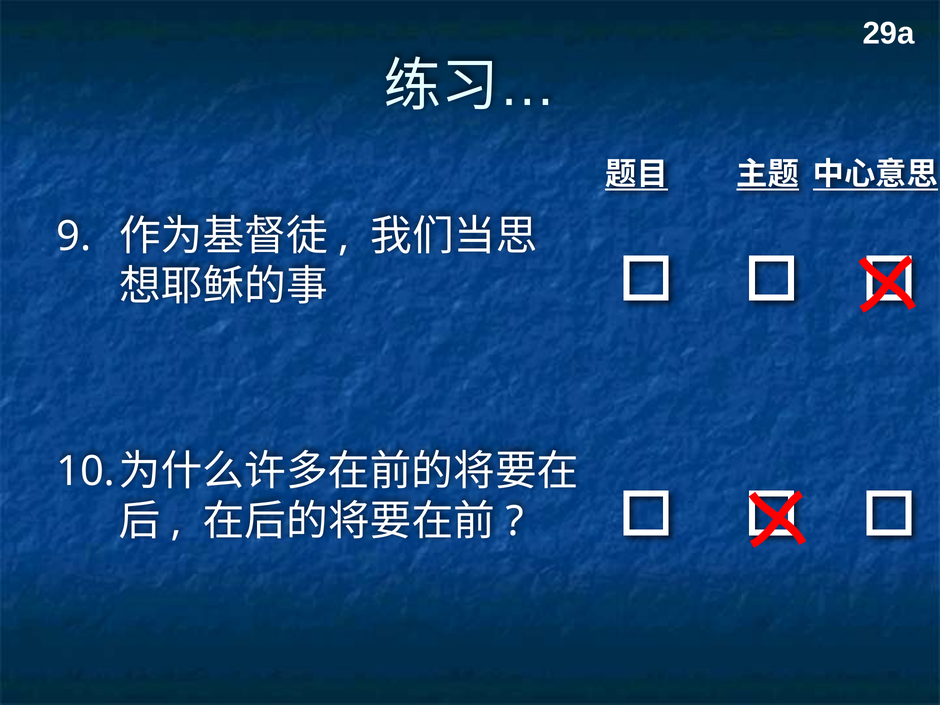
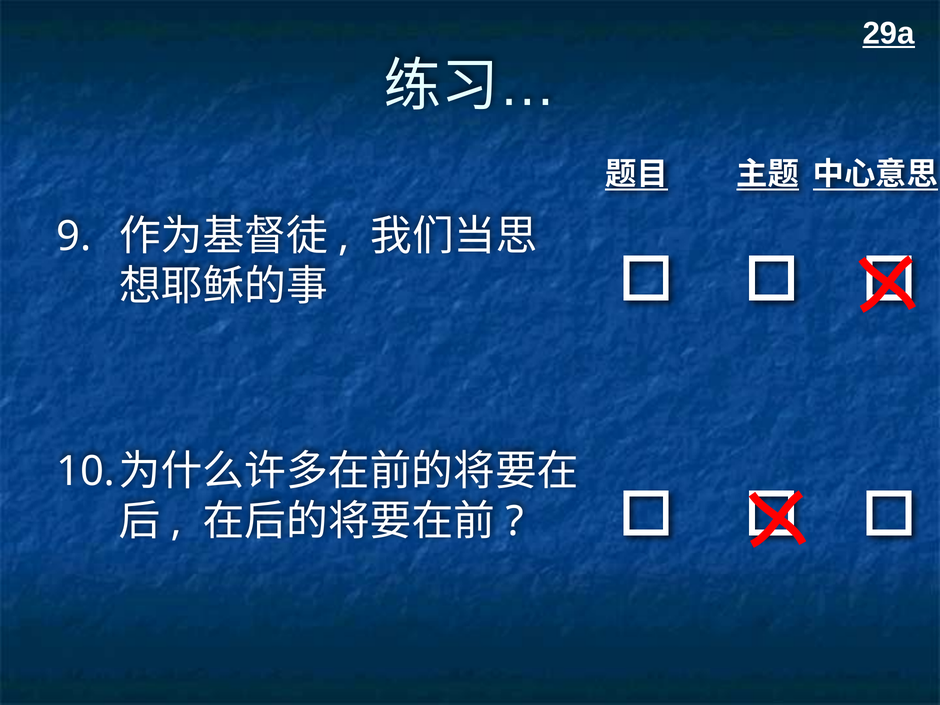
29a underline: none -> present (889, 33)
